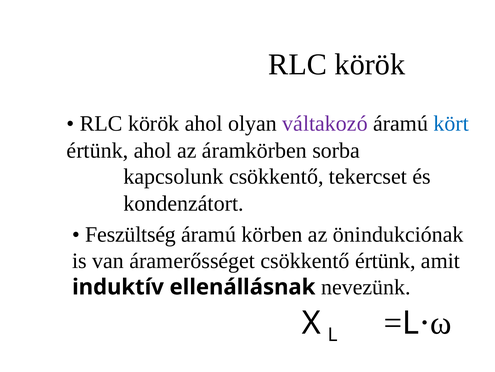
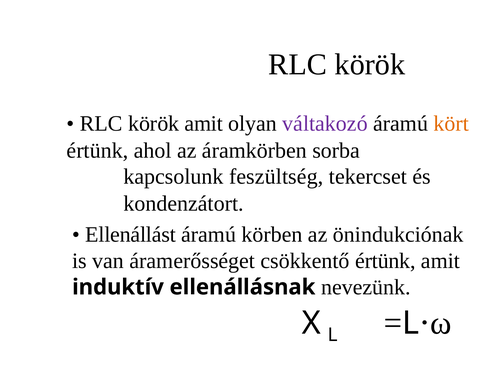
körök ahol: ahol -> amit (204, 123)
kört colour: blue -> orange (451, 123)
kapcsolunk csökkentő: csökkentő -> feszültség (276, 177)
Feszültség: Feszültség -> Ellenállást (131, 234)
